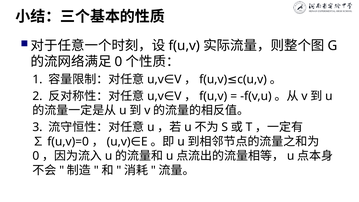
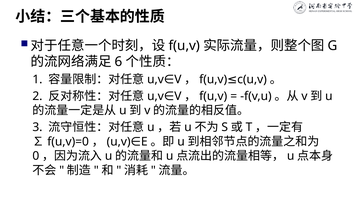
0: 0 -> 6 (119, 62)
